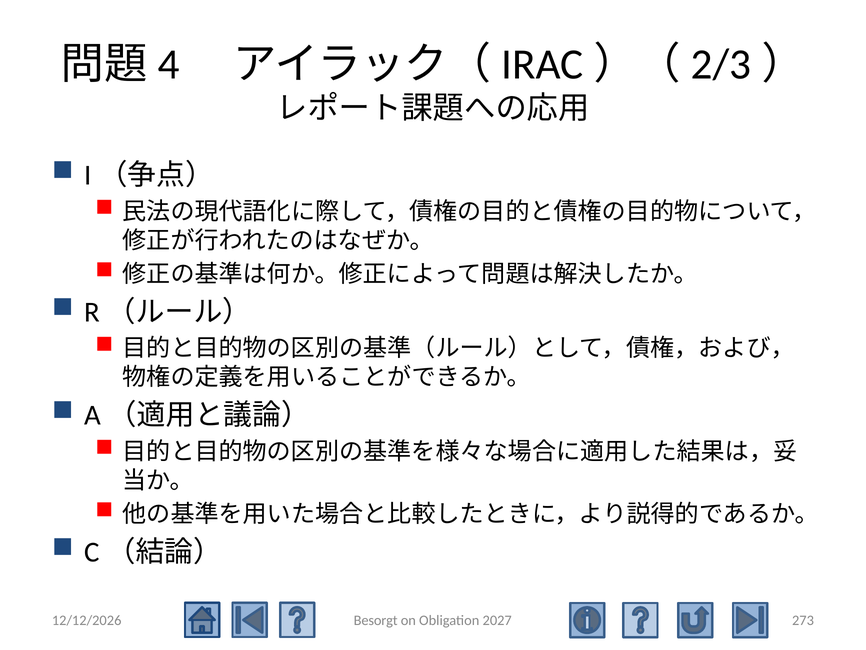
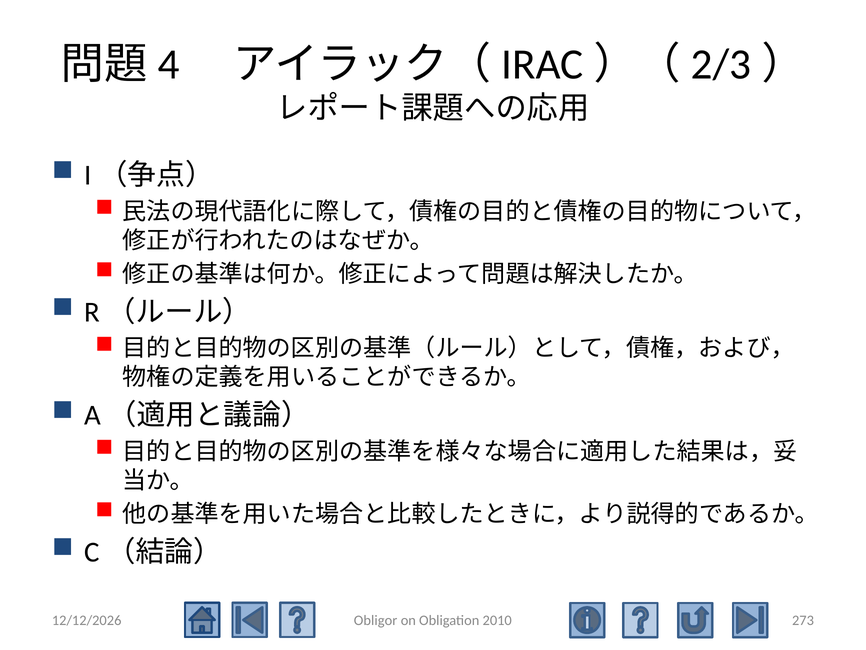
Besorgt: Besorgt -> Obligor (376, 620)
2027: 2027 -> 2010 (497, 620)
